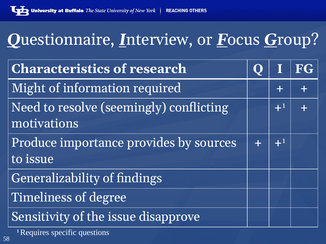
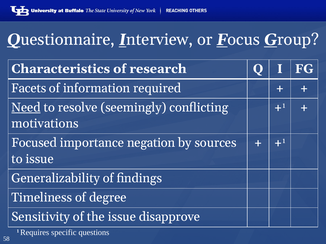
Might: Might -> Facets (29, 88)
Need underline: none -> present (26, 108)
Produce: Produce -> Focused (34, 143)
provides: provides -> negation (151, 143)
